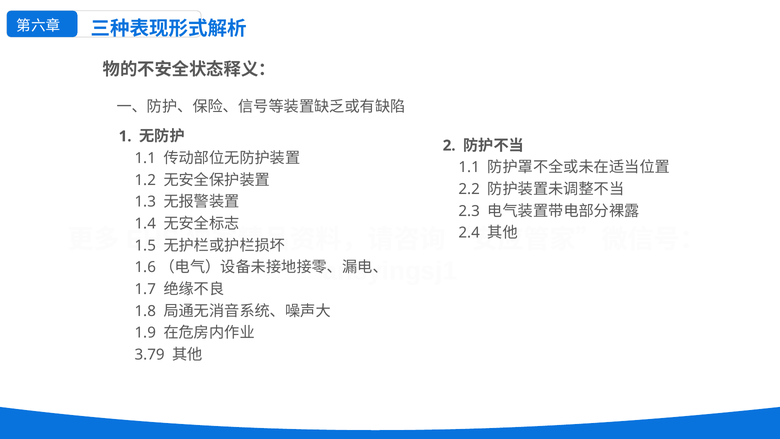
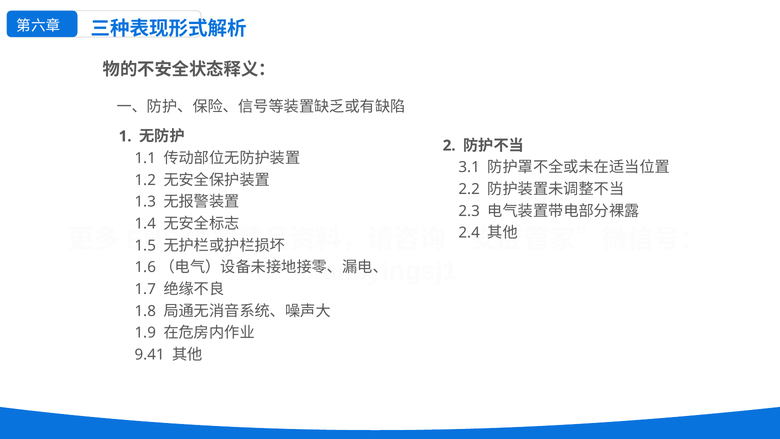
1.1: 1.1 -> 3.1 (469, 167)
3.79: 3.79 -> 9.41 (150, 355)
